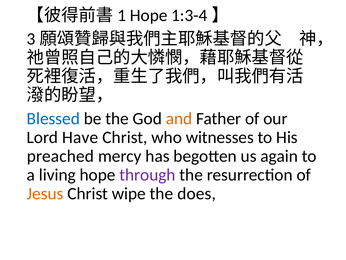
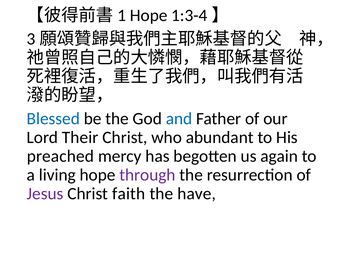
and colour: orange -> blue (179, 118)
Have: Have -> Their (80, 137)
witnesses: witnesses -> abundant (220, 137)
Jesus colour: orange -> purple (45, 193)
wipe: wipe -> faith (129, 193)
does: does -> have (197, 193)
